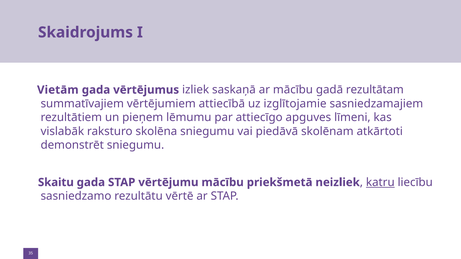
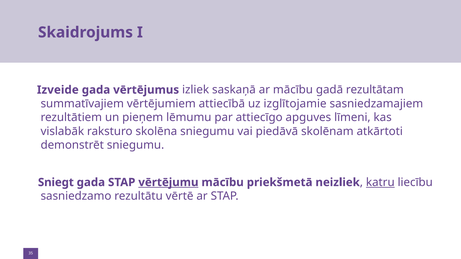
Vietām: Vietām -> Izveide (58, 90)
Skaitu: Skaitu -> Sniegt (56, 183)
vērtējumu underline: none -> present (168, 183)
